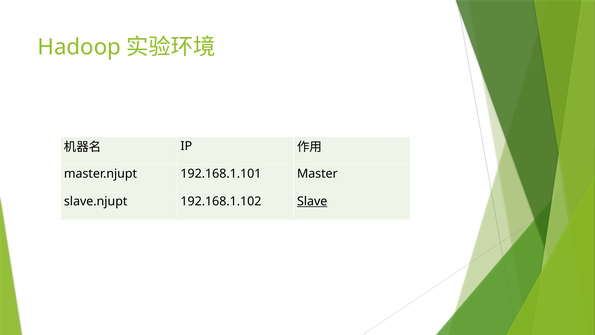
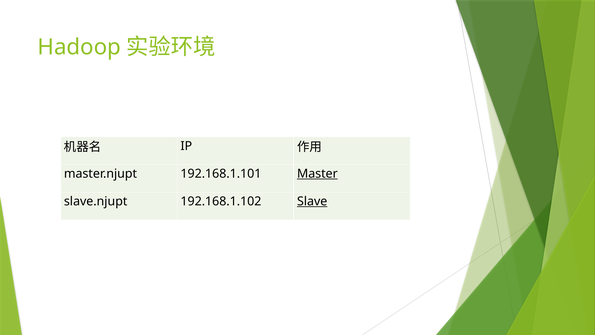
Master underline: none -> present (317, 174)
